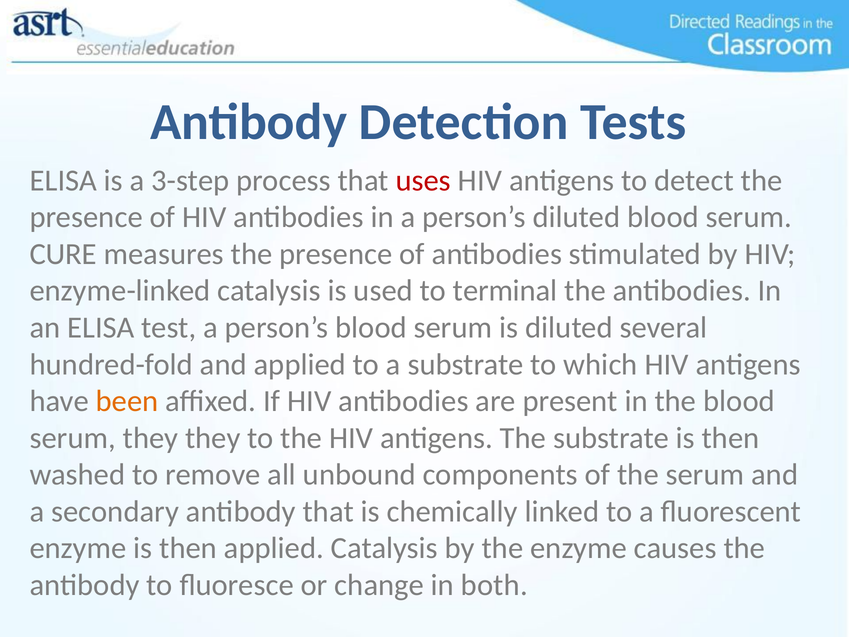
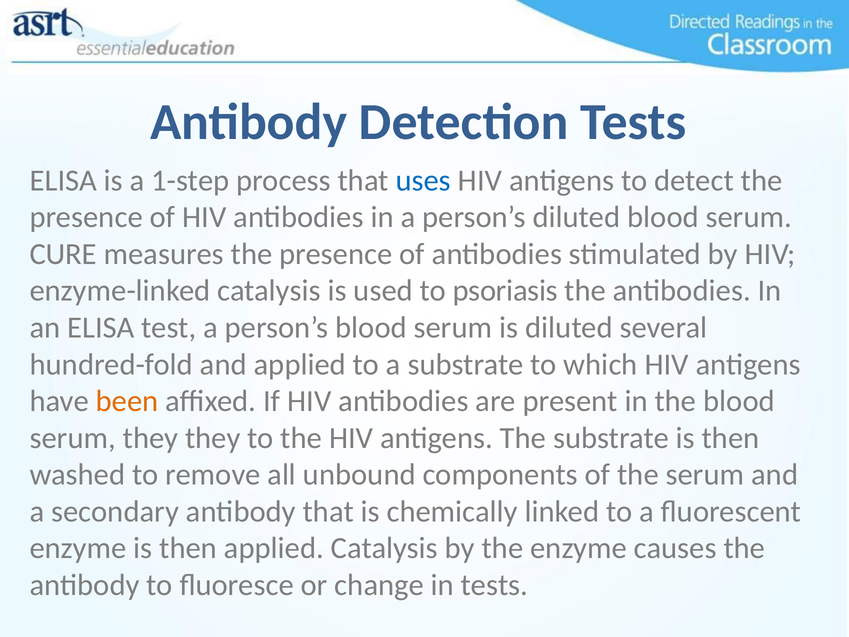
3-step: 3-step -> 1-step (190, 180)
uses colour: red -> blue (423, 180)
terminal: terminal -> psoriasis (505, 291)
in both: both -> tests (494, 585)
